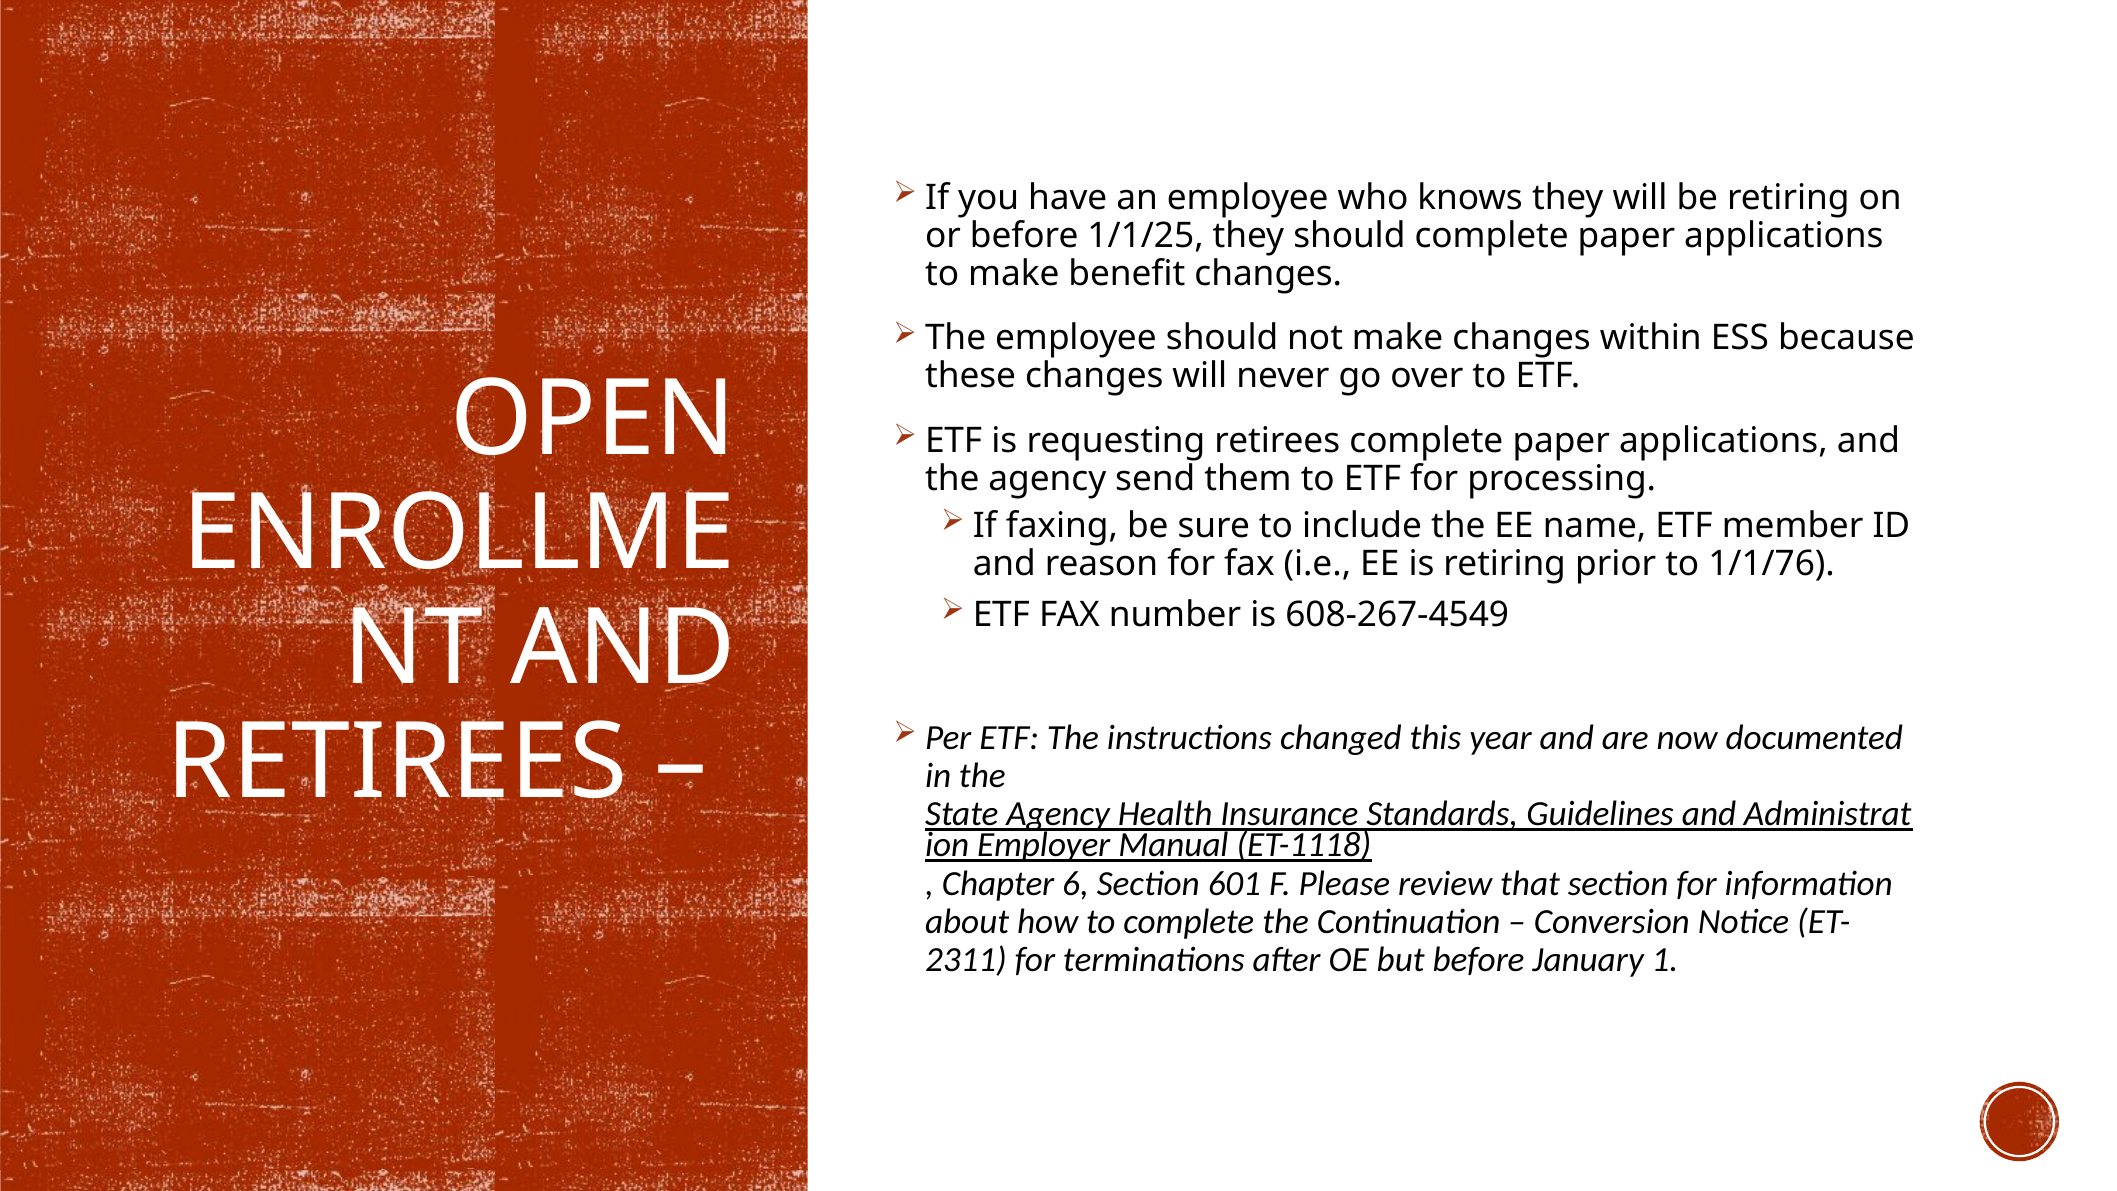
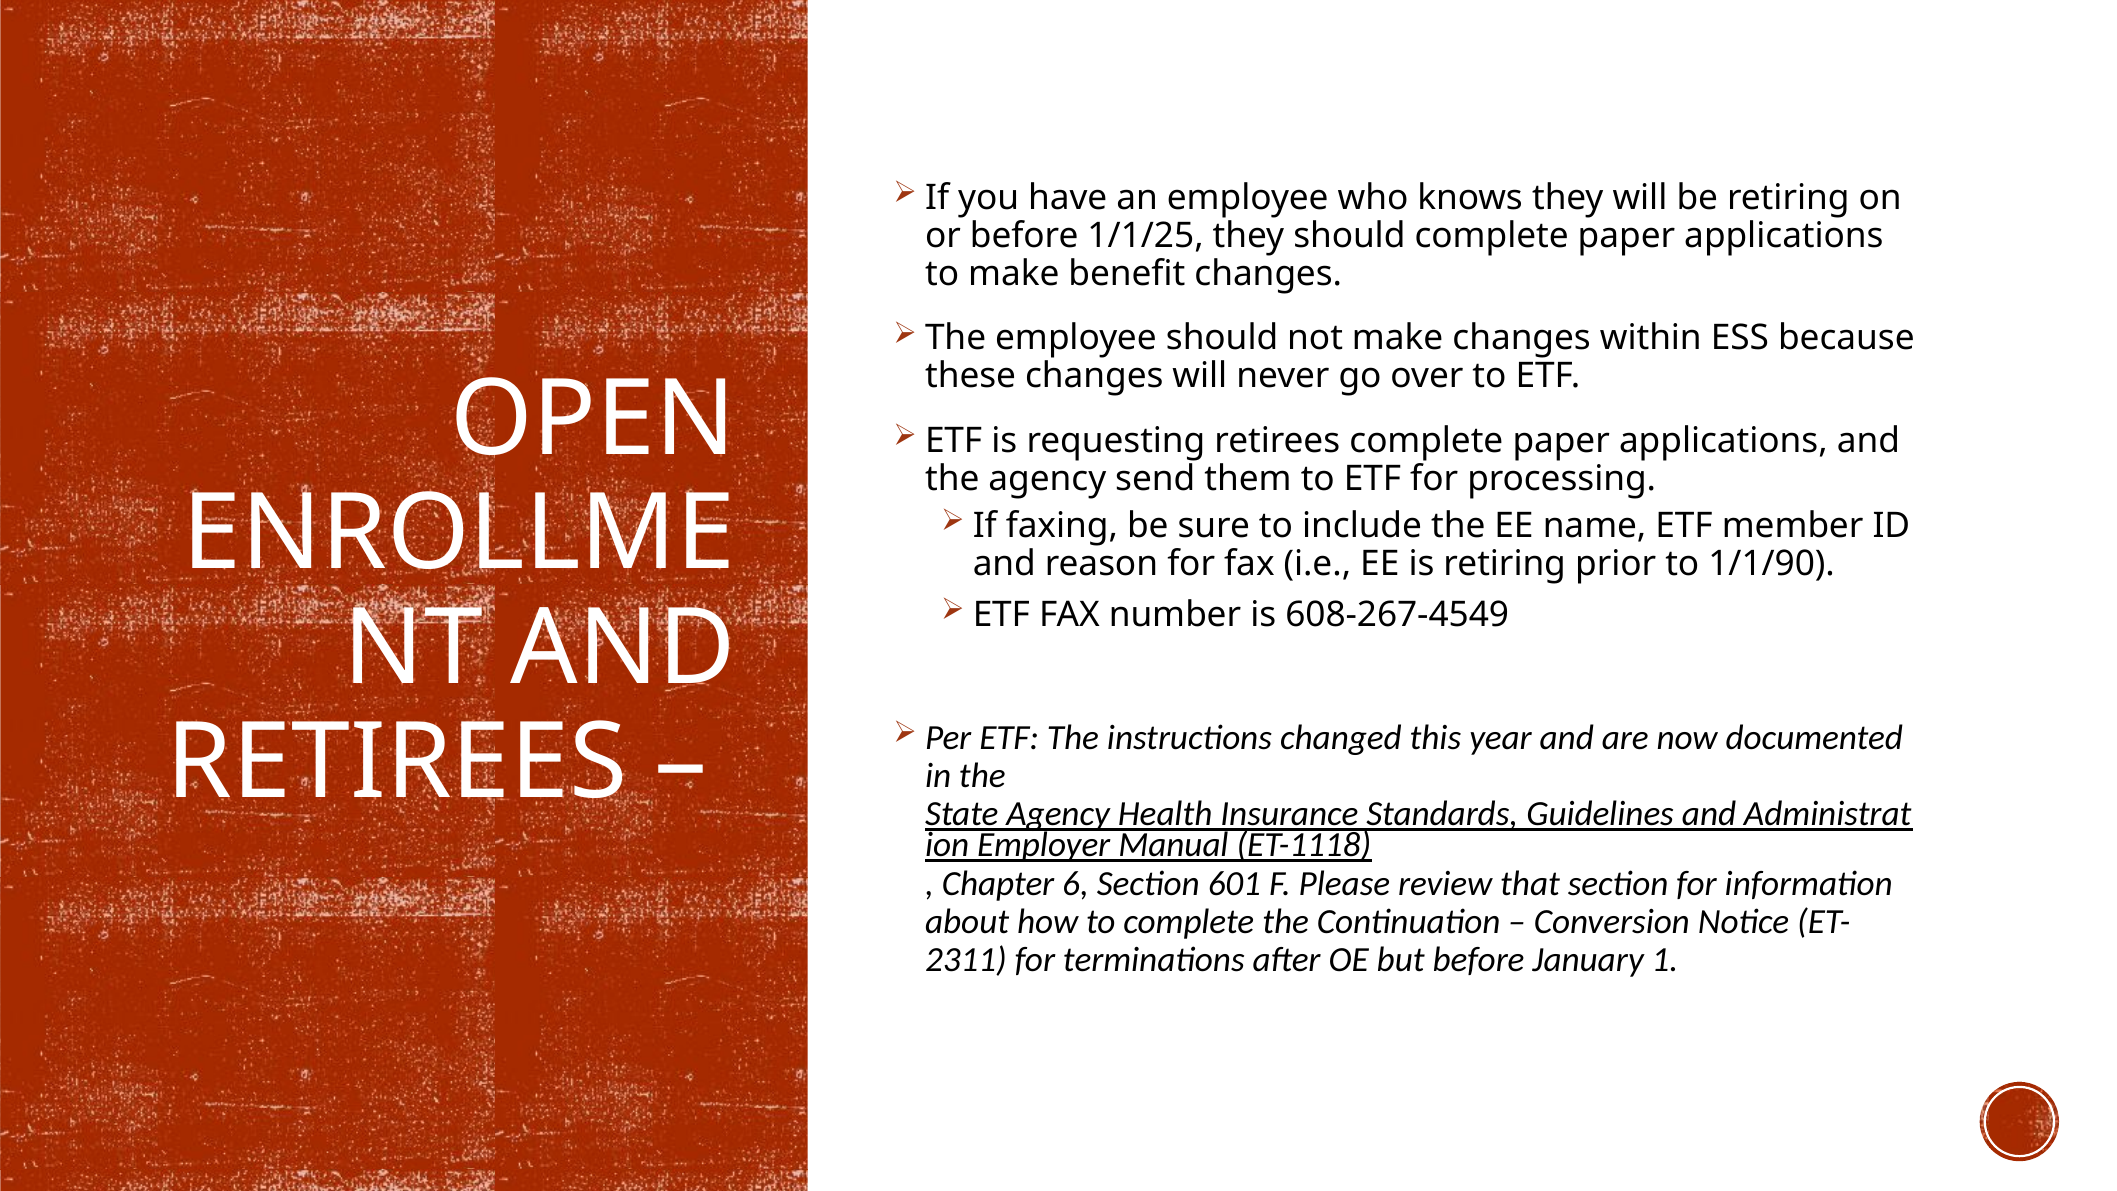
1/1/76: 1/1/76 -> 1/1/90 (1772, 564)
